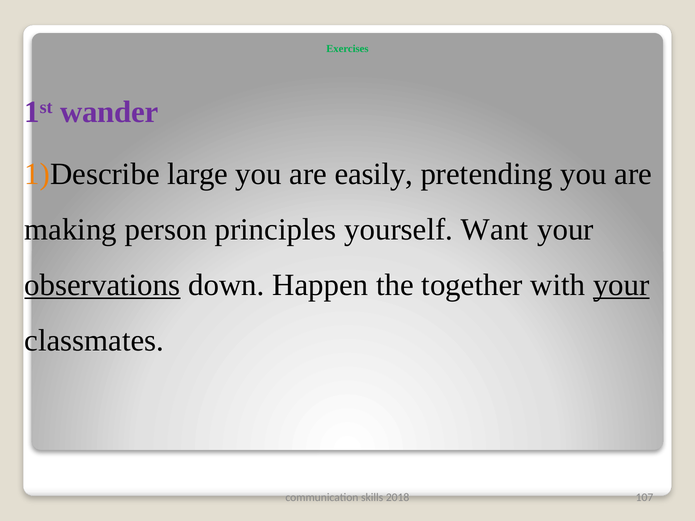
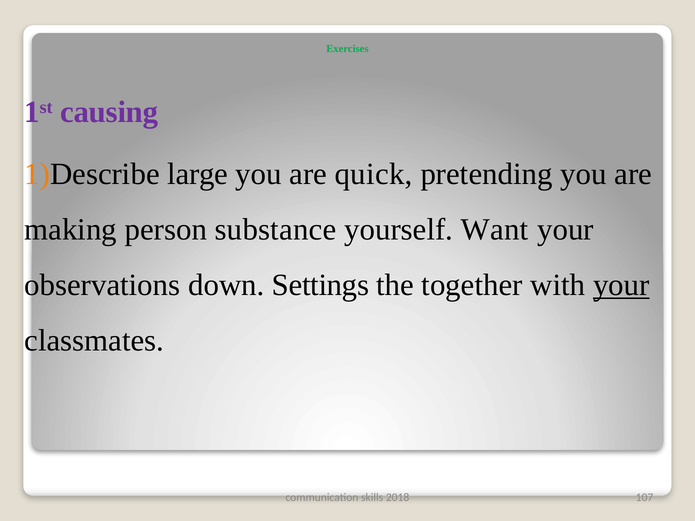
wander: wander -> causing (109, 112)
easily: easily -> quick (374, 174)
principles: principles -> substance (275, 230)
observations underline: present -> none (102, 285)
Happen: Happen -> Settings (320, 285)
